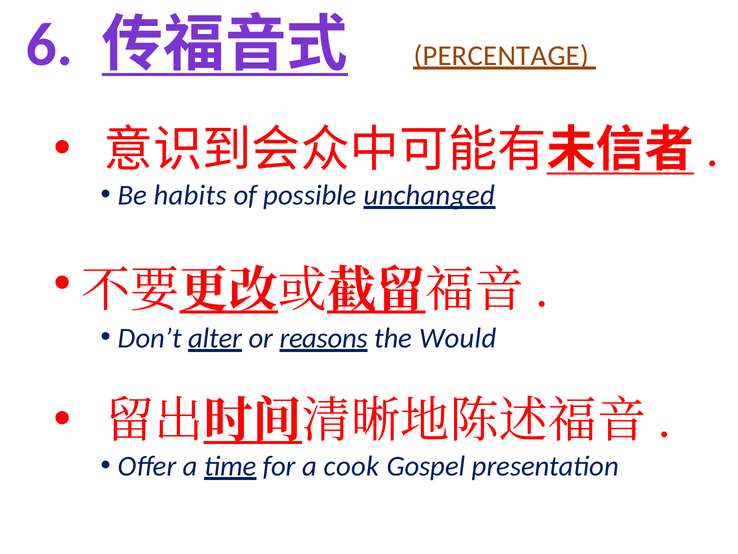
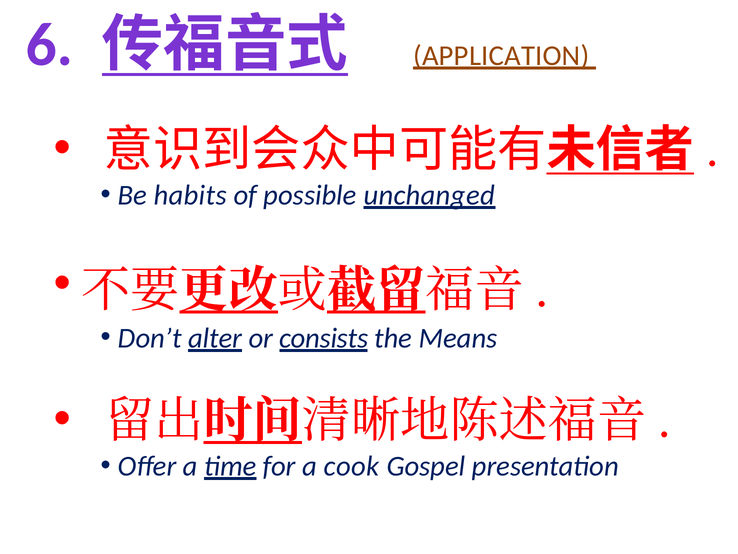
PERCENTAGE: PERCENTAGE -> APPLICATION (501, 56)
reasons: reasons -> consists (324, 338)
Would: Would -> Means (458, 338)
